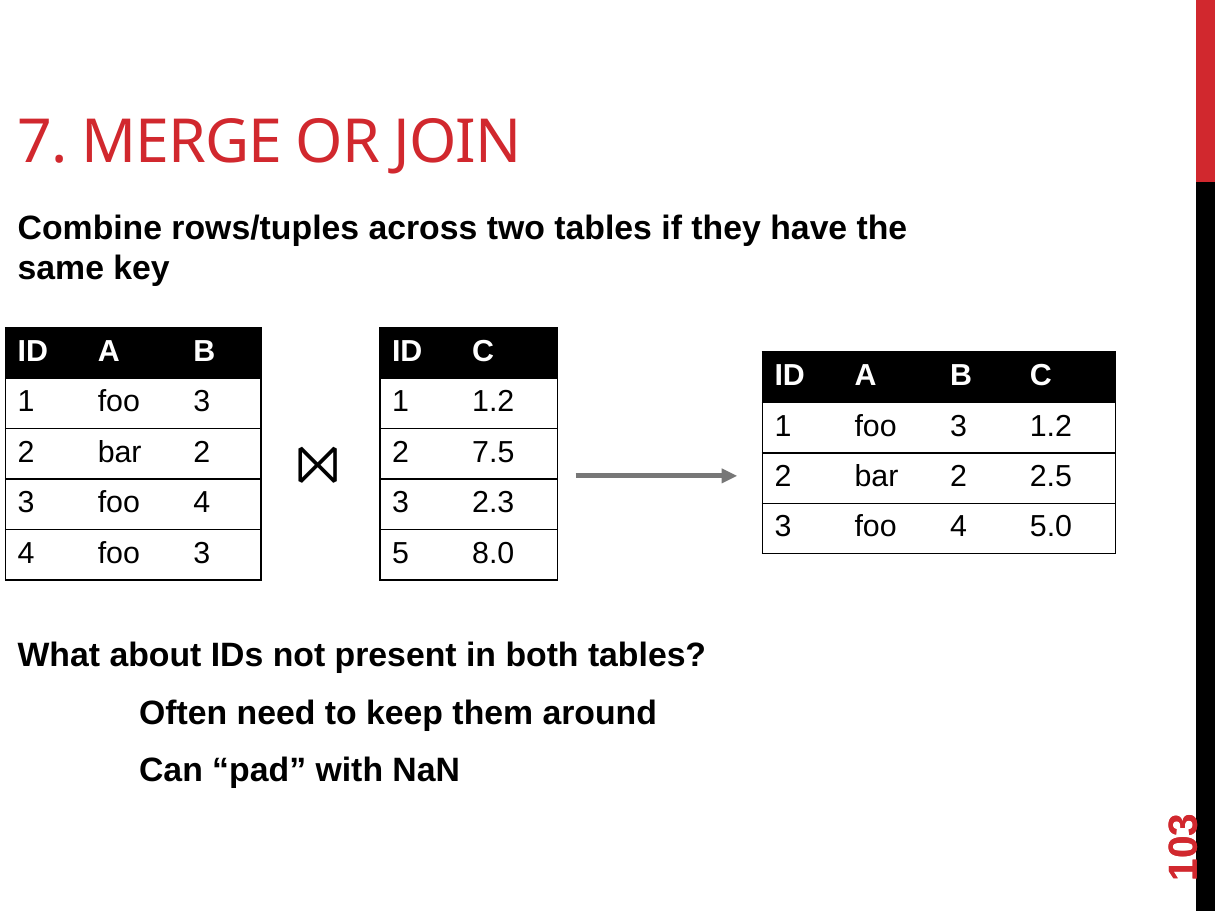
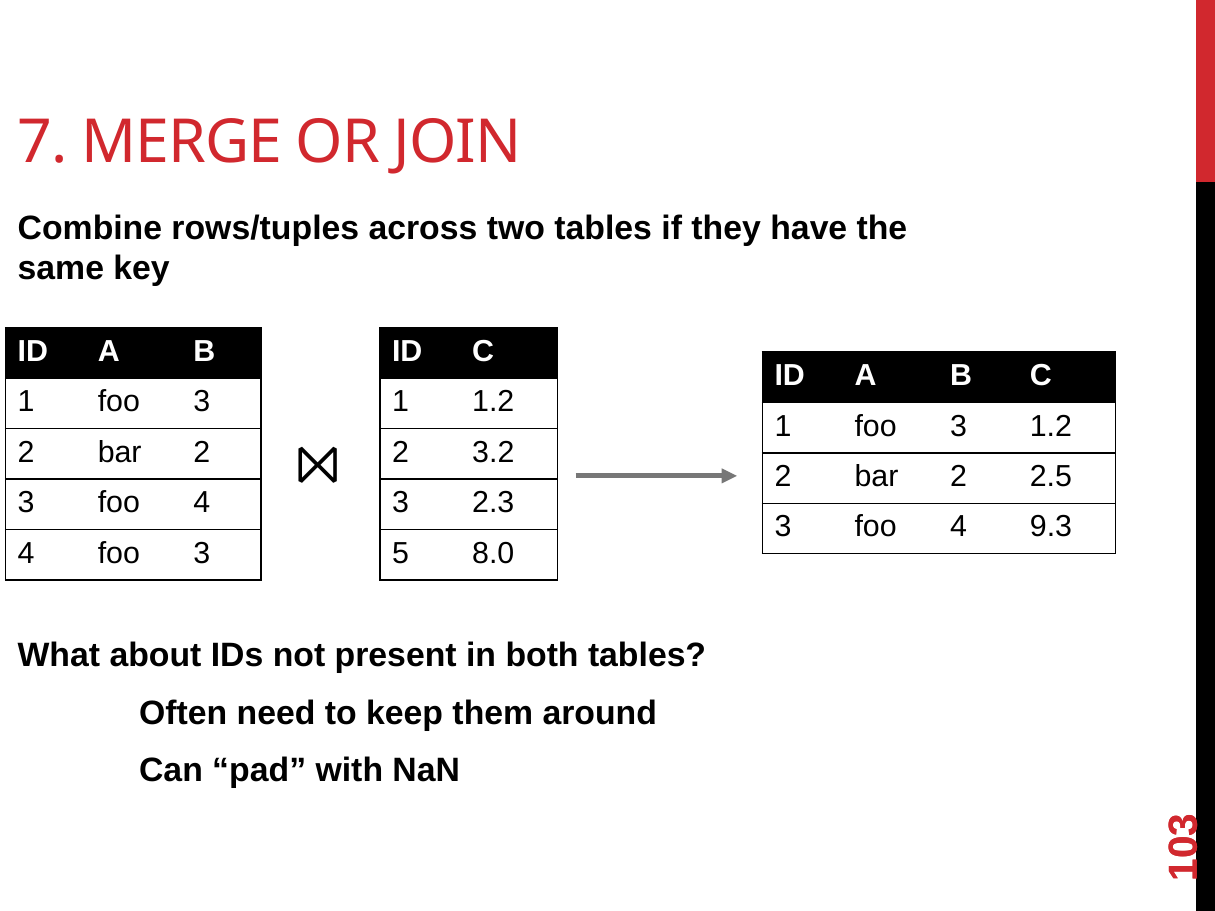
7.5: 7.5 -> 3.2 (493, 452)
5.0: 5.0 -> 9.3 (1051, 527)
